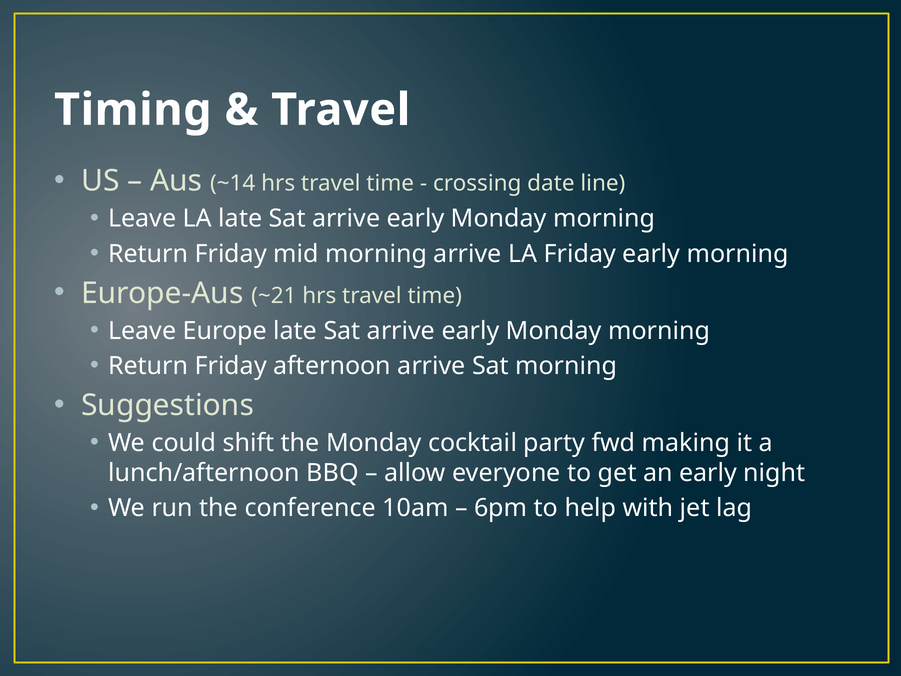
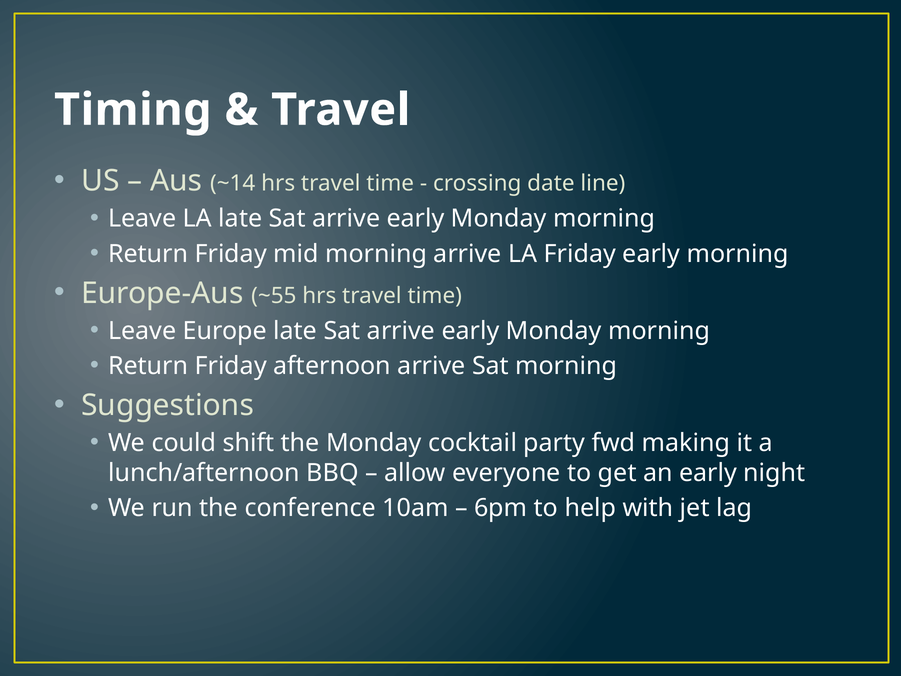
~21: ~21 -> ~55 (274, 296)
